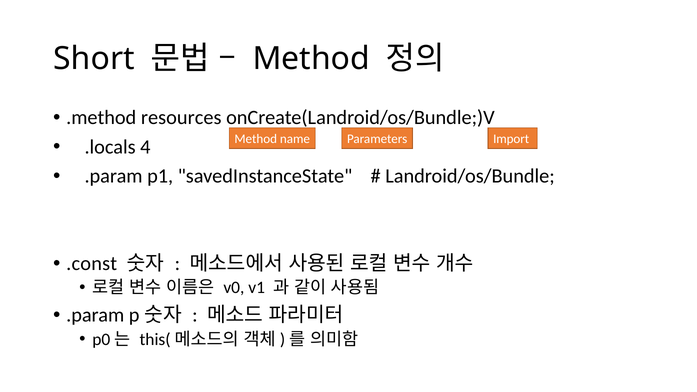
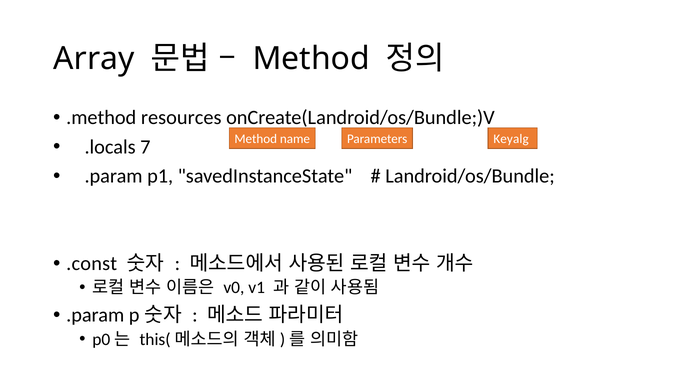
Short: Short -> Array (94, 59)
Import: Import -> Keyalg (511, 139)
4: 4 -> 7 (145, 147)
